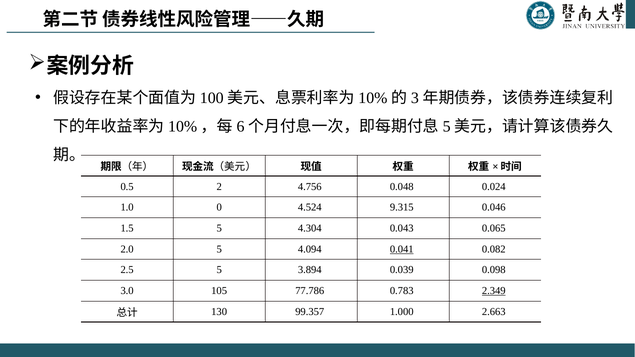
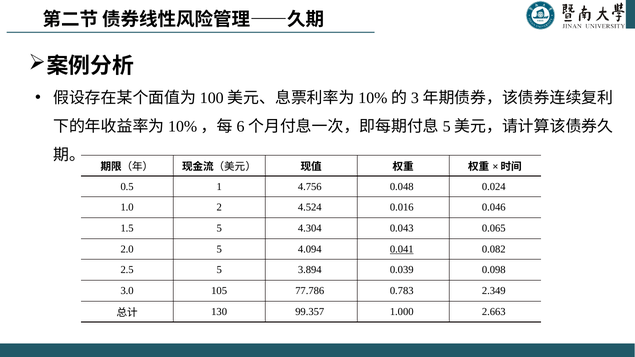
2: 2 -> 1 (219, 187)
0: 0 -> 2 (219, 208)
9.315: 9.315 -> 0.016 (402, 208)
2.349 underline: present -> none (494, 291)
